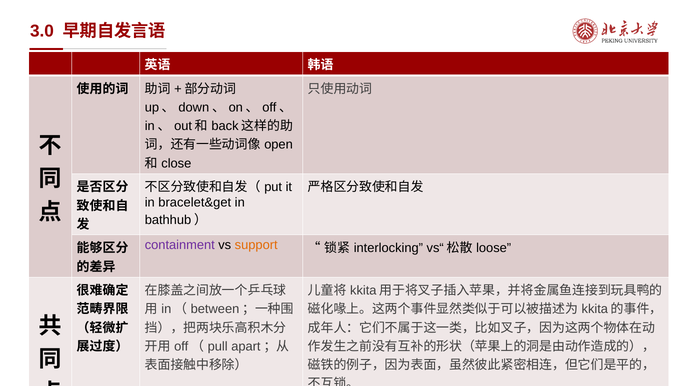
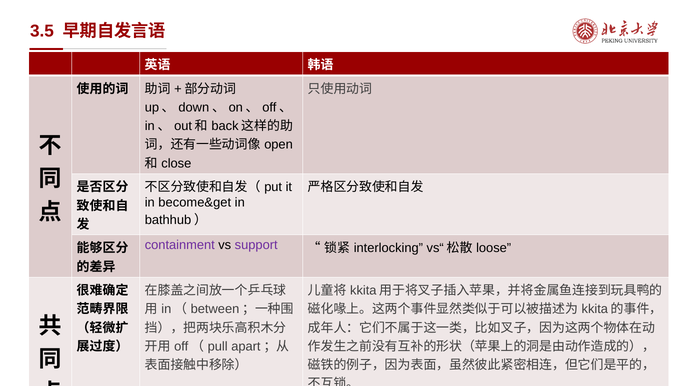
3.0: 3.0 -> 3.5 (42, 31)
bracelet&get: bracelet&get -> become&get (195, 202)
support colour: orange -> purple (256, 245)
